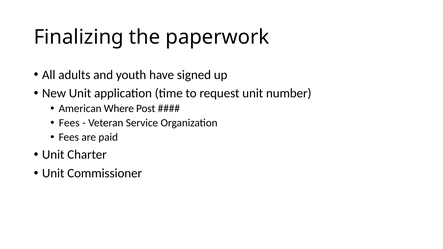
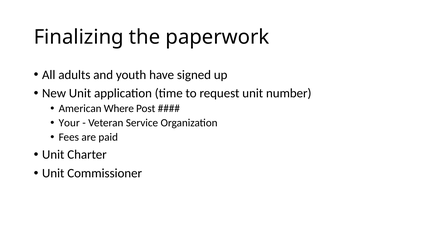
Fees: Fees -> Your (69, 123)
